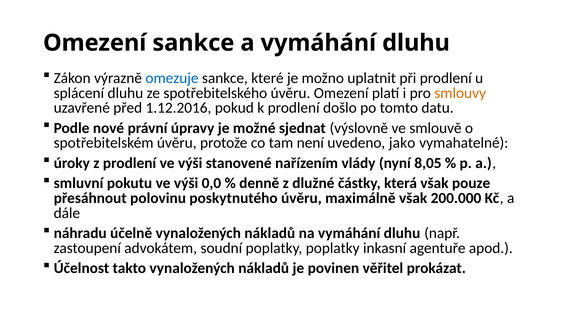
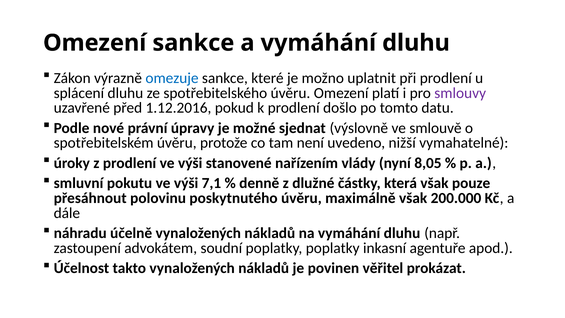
smlouvy colour: orange -> purple (460, 93)
jako: jako -> nižší (402, 143)
0,0: 0,0 -> 7,1 (211, 183)
